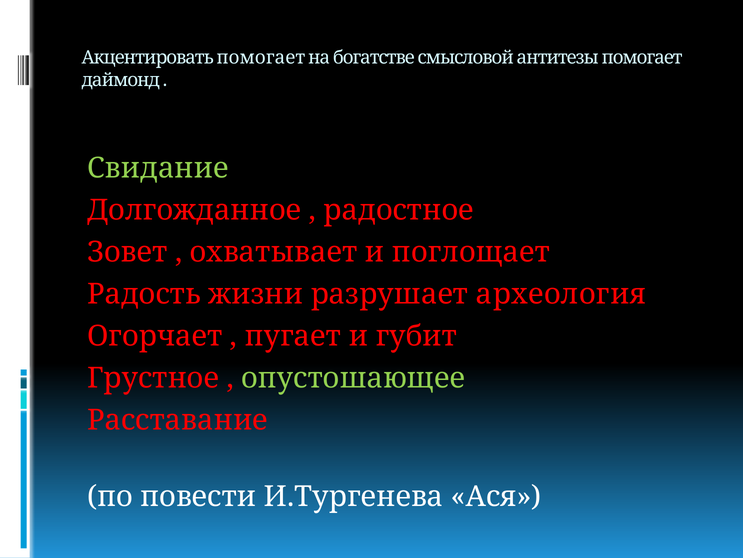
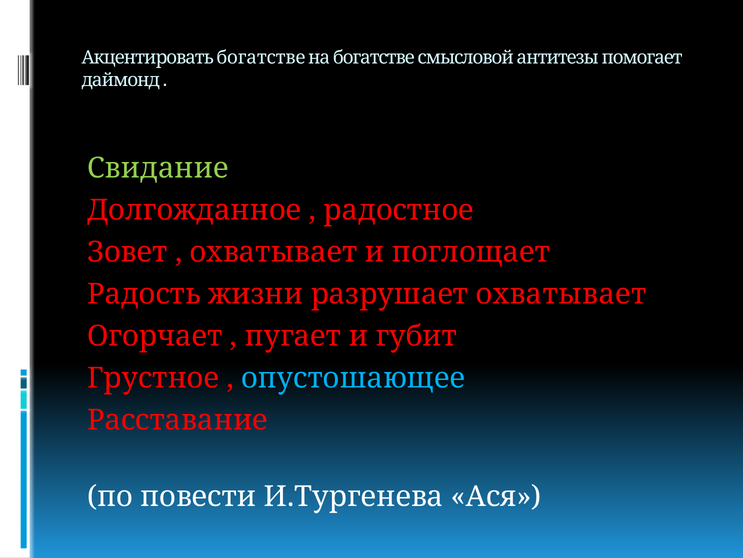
Акцентировать помогает: помогает -> богатстве (261, 58)
разрушает археология: археология -> охватывает (561, 294)
опустошающее colour: light green -> light blue (353, 378)
